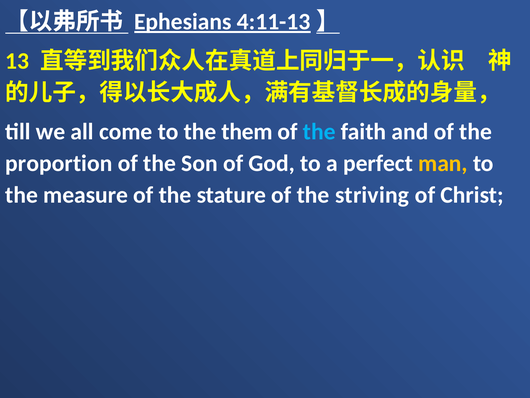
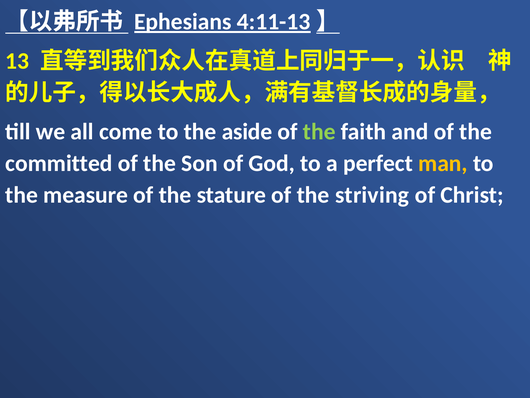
them: them -> aside (247, 132)
the colour: light blue -> light green (319, 132)
proportion: proportion -> committed (59, 163)
